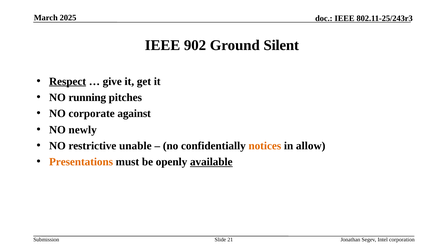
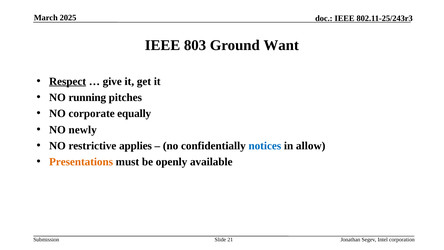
902: 902 -> 803 (195, 45)
Silent: Silent -> Want (281, 45)
against: against -> equally (134, 113)
unable: unable -> applies (135, 146)
notices colour: orange -> blue (265, 146)
available underline: present -> none (211, 162)
